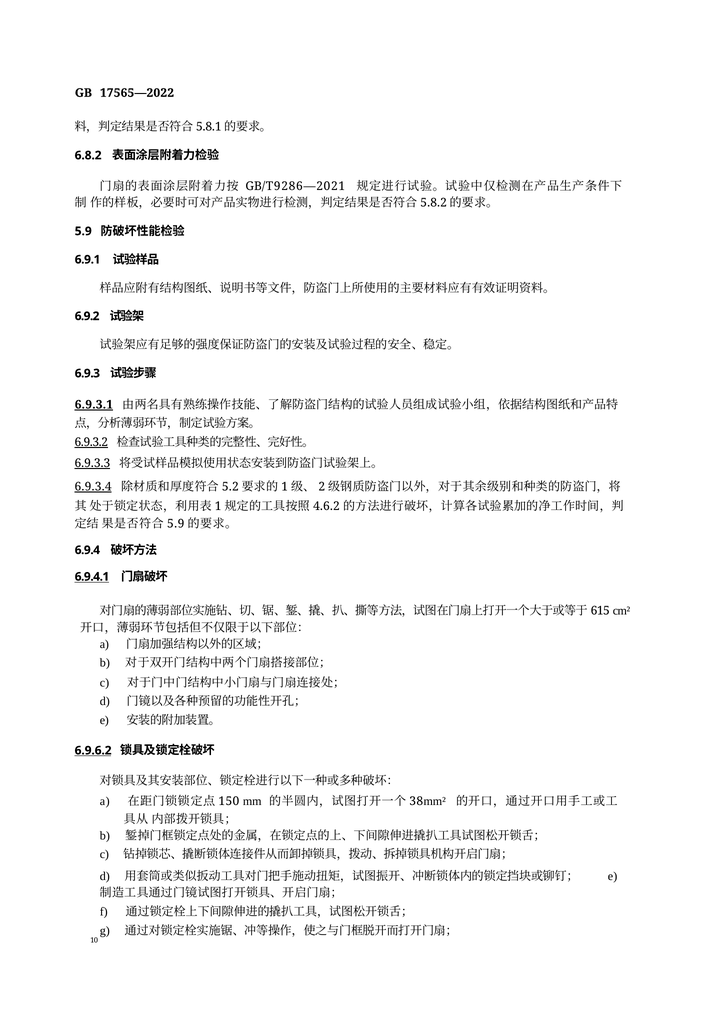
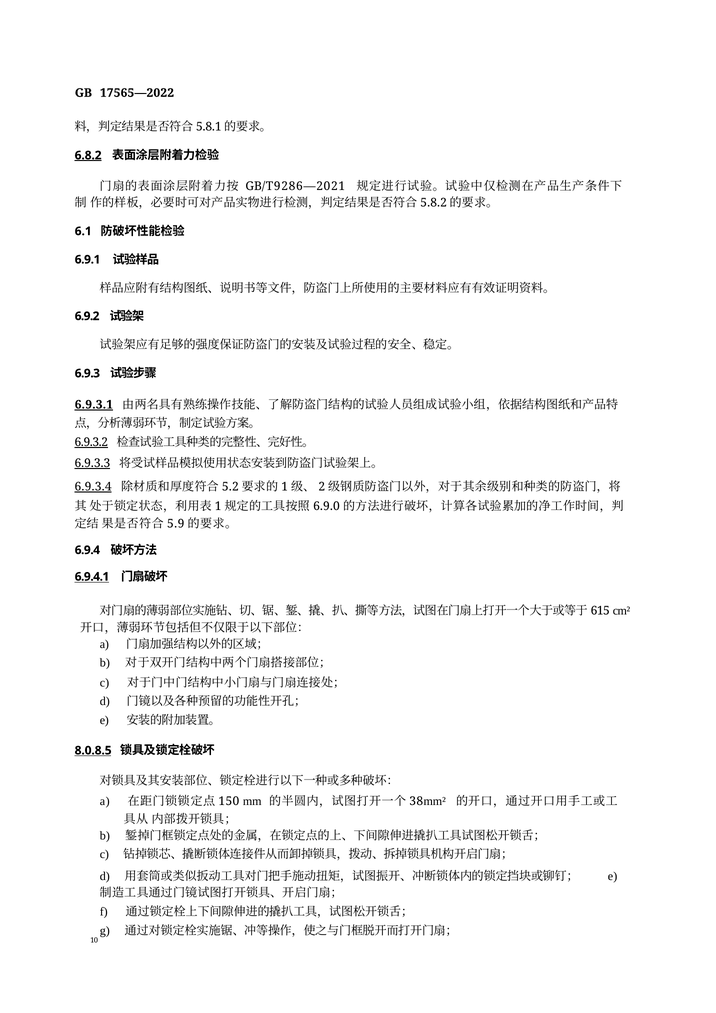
6.8.2 underline: none -> present (88, 155)
5.9: 5.9 -> 6.1 (83, 231)
4.6.2: 4.6.2 -> 6.9.0 (326, 506)
6.9.6.2: 6.9.6.2 -> 8.0.8.5 (93, 751)
